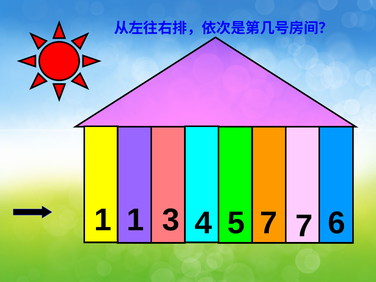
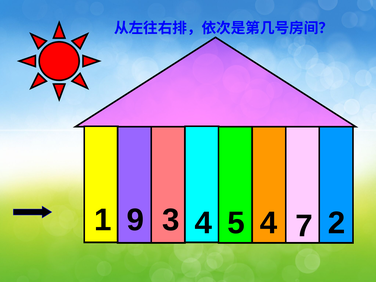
1 1: 1 -> 9 (135, 220)
5 7: 7 -> 4 (269, 223)
6: 6 -> 2 (337, 223)
